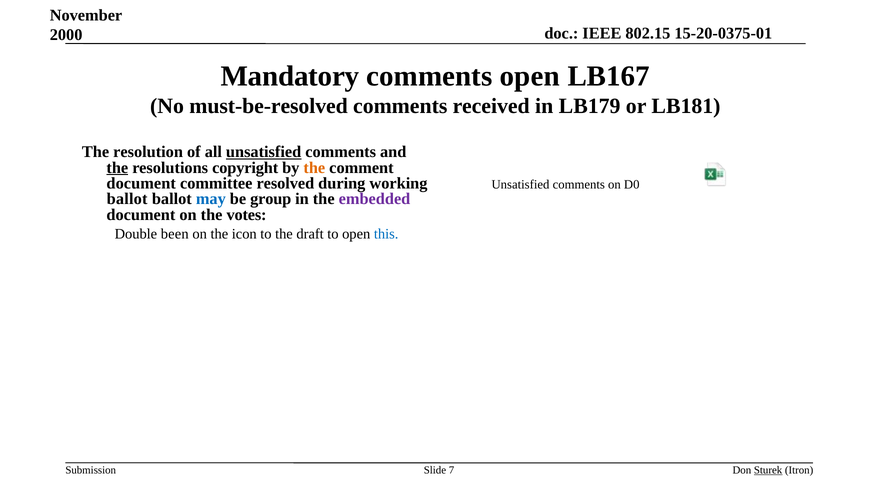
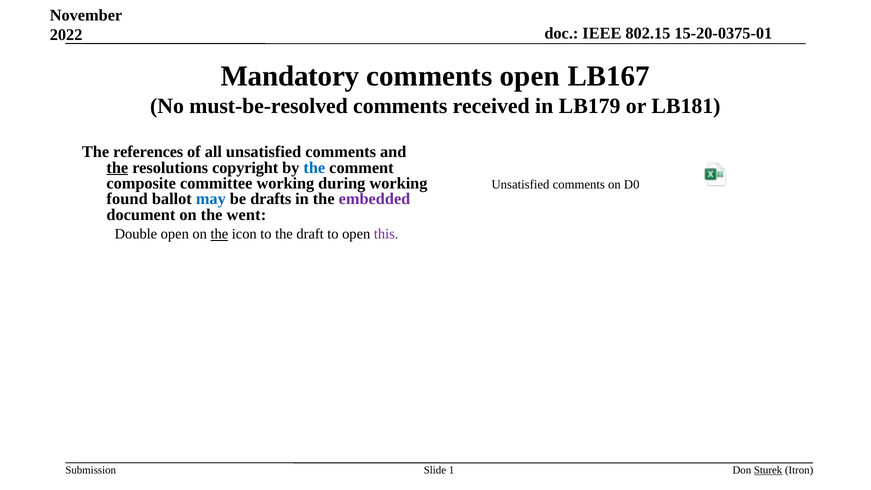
2000: 2000 -> 2022 (66, 35)
resolution: resolution -> references (148, 152)
unsatisfied underline: present -> none (264, 152)
the colour: orange -> blue (314, 168)
document: document -> composite (141, 183)
committee resolved: resolved -> working (285, 183)
ballot: ballot -> found (127, 199)
group: group -> drafts (271, 199)
votes: votes -> went (246, 215)
Double been: been -> open (175, 234)
the underline: none -> present (219, 234)
this colour: blue -> purple (386, 234)
7: 7 -> 1 (452, 470)
